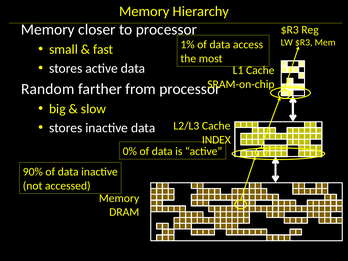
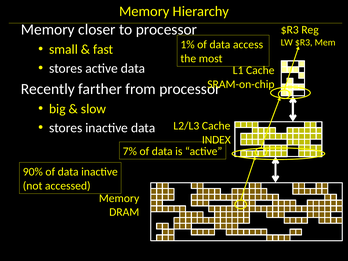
Random: Random -> Recently (48, 89)
0%: 0% -> 7% (130, 151)
